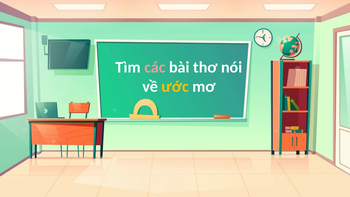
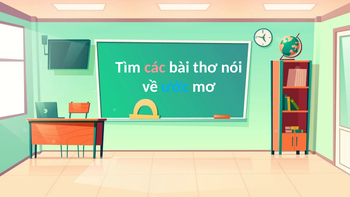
ước colour: yellow -> light blue (175, 86)
